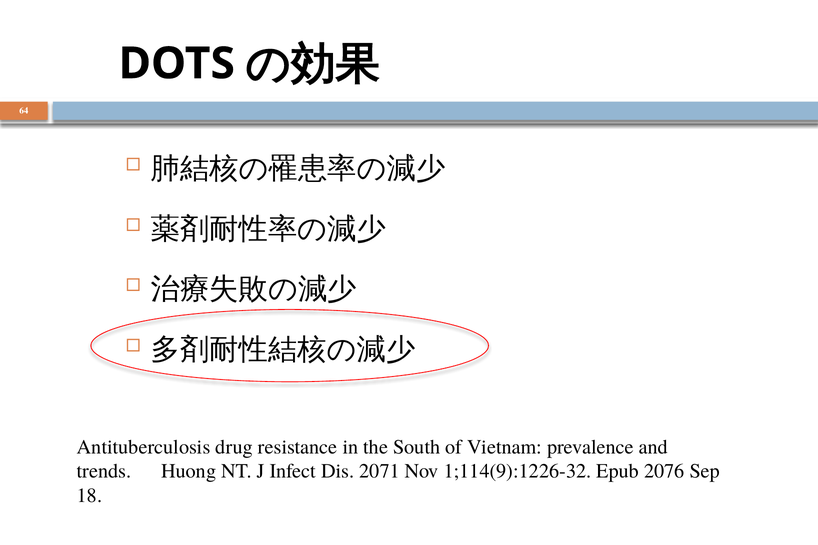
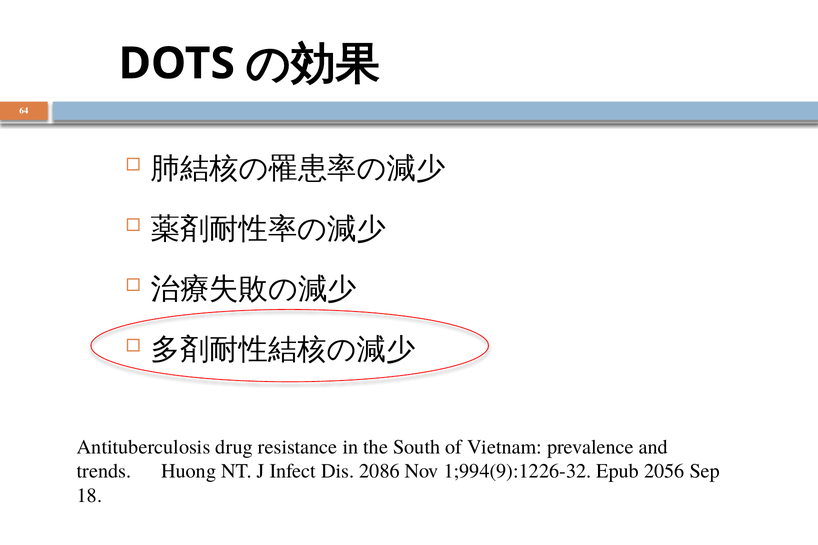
2071: 2071 -> 2086 (380, 472)
1;114(9):1226-32: 1;114(9):1226-32 -> 1;994(9):1226-32 (517, 472)
2076: 2076 -> 2056 (664, 472)
